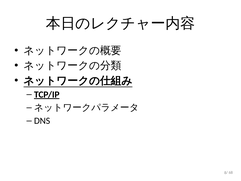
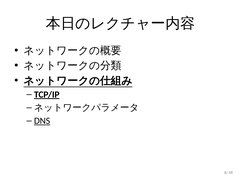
DNS underline: none -> present (42, 121)
